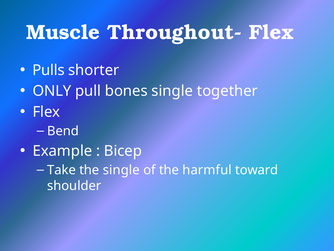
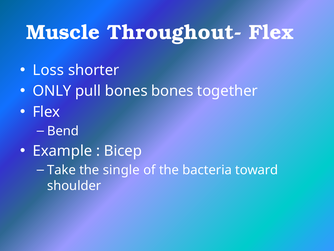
Pulls: Pulls -> Loss (48, 70)
bones single: single -> bones (172, 91)
harmful: harmful -> bacteria (207, 170)
